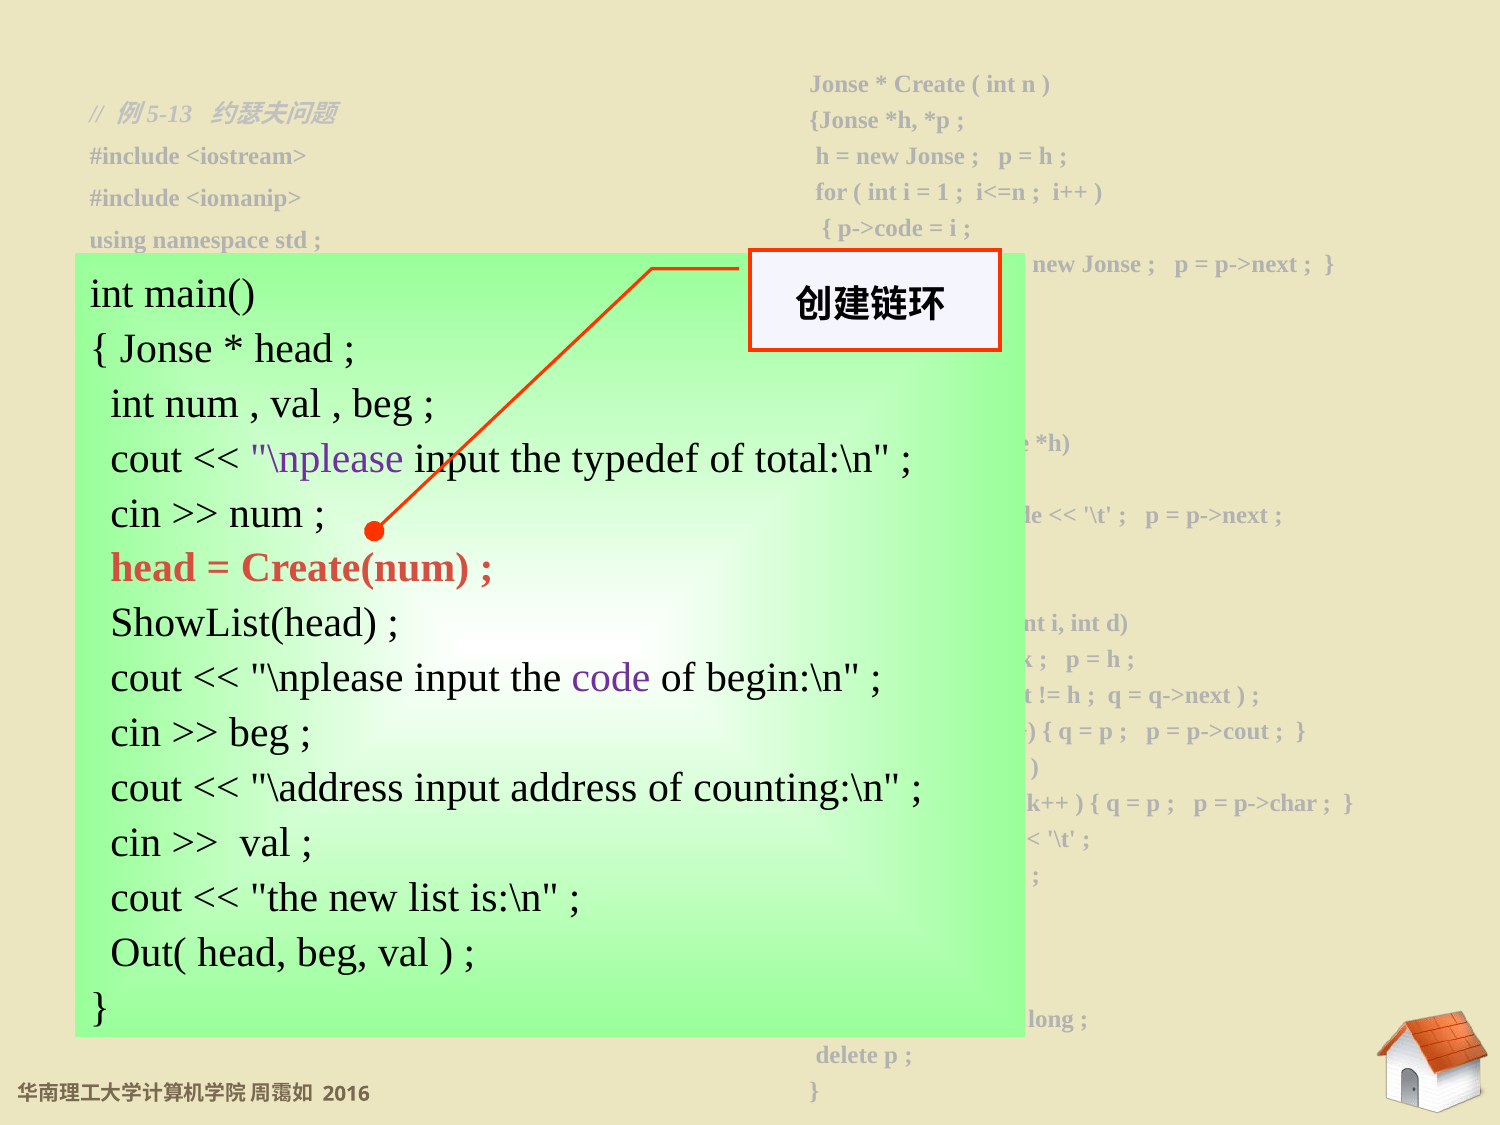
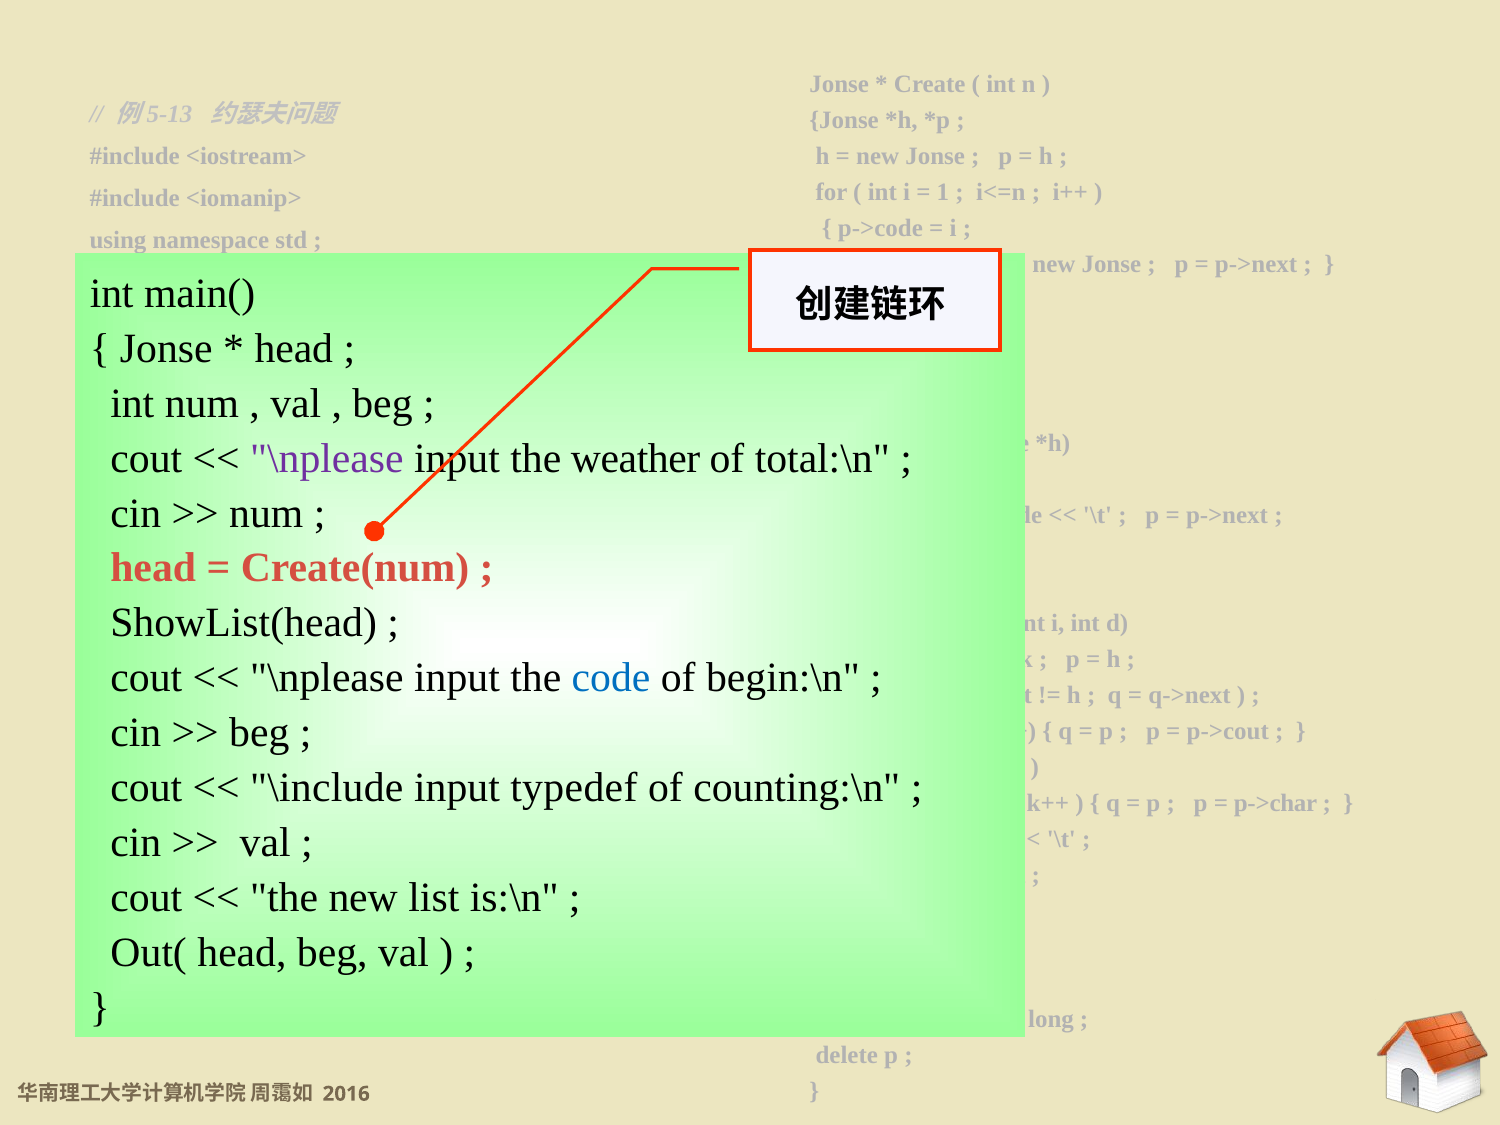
typedef: typedef -> weather (636, 458)
code colour: purple -> blue (611, 678)
\address: \address -> \include (327, 788)
address: address -> typedef (574, 788)
